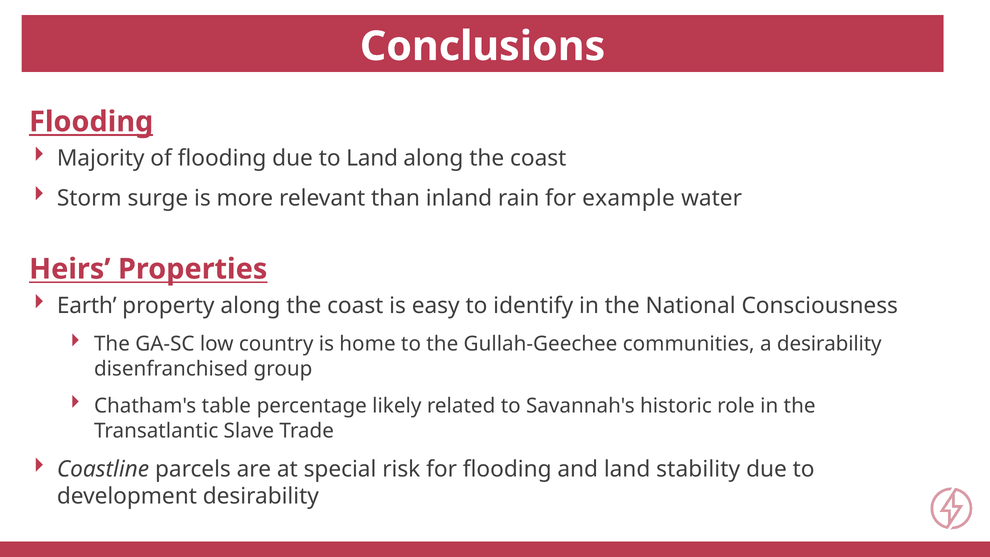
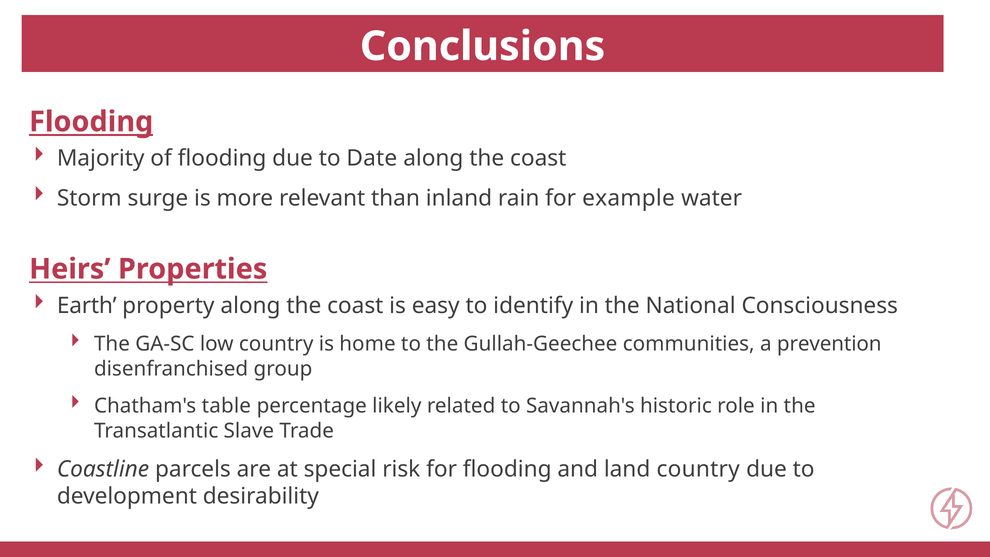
to Land: Land -> Date (372, 158)
a desirability: desirability -> prevention (829, 344)
land stability: stability -> country (698, 469)
